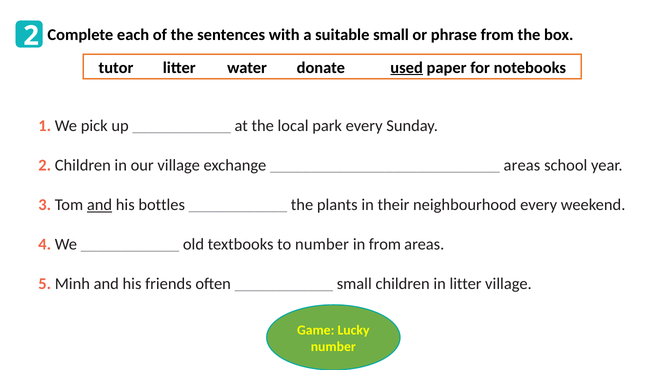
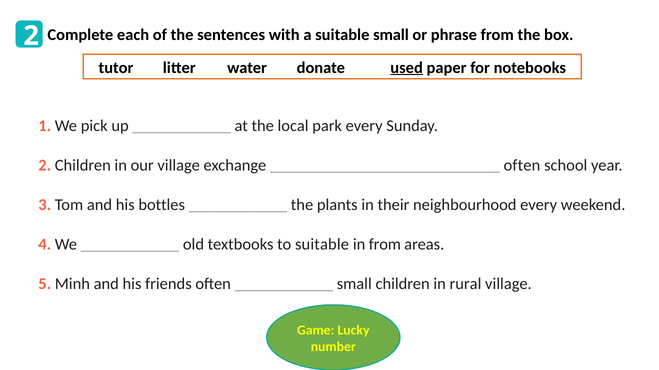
areas: areas -> often (522, 166)
and underline: present -> none (100, 205)
to number: number -> suitable (322, 245)
in litter: litter -> rural (465, 284)
